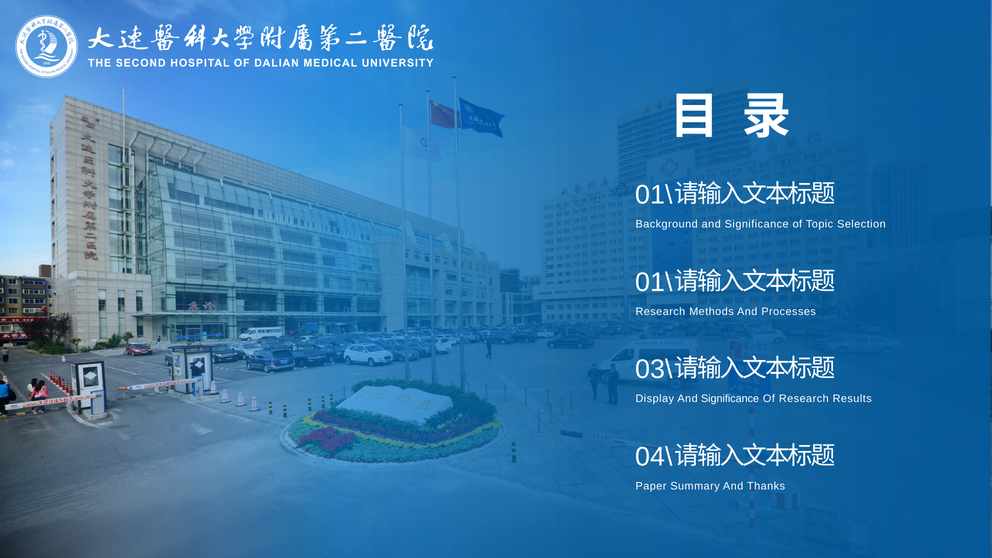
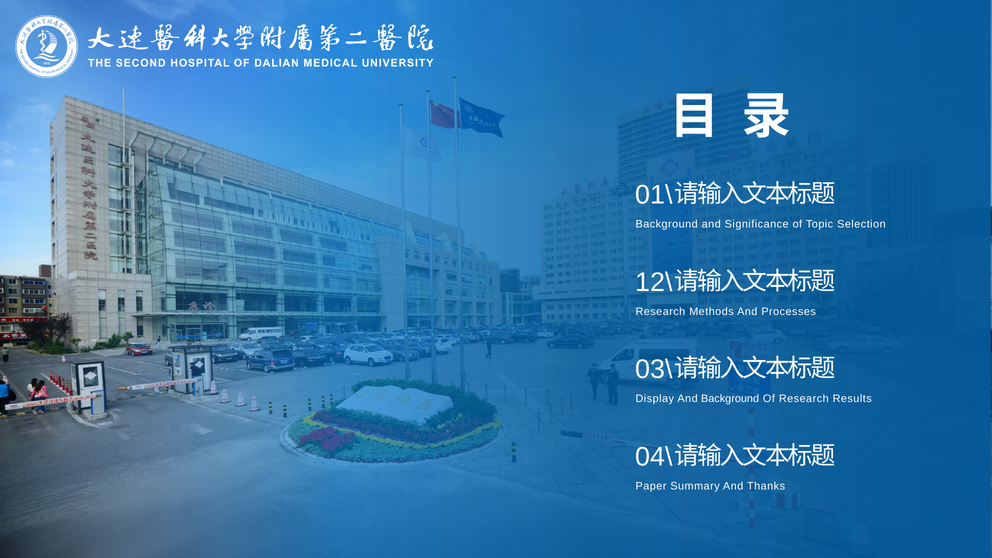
01\: 01\ -> 12\ (654, 282)
Display And Significance: Significance -> Background (730, 399)
